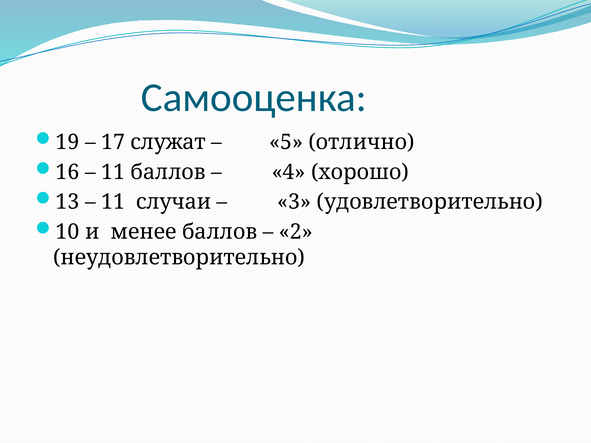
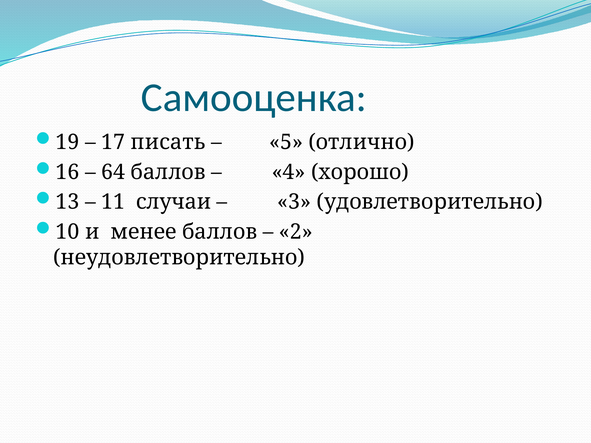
служат: служат -> писать (168, 142)
11: 11 -> 64 (113, 172)
